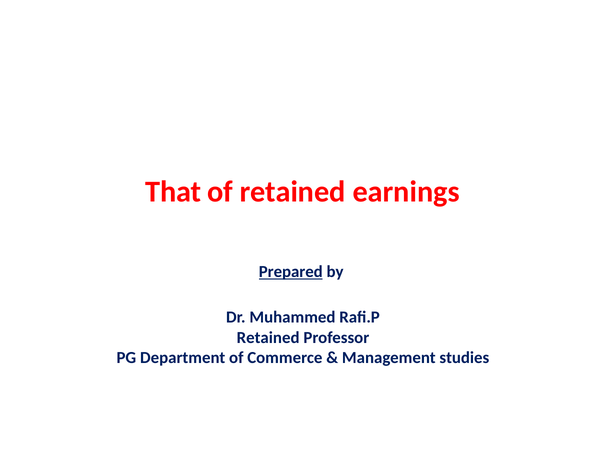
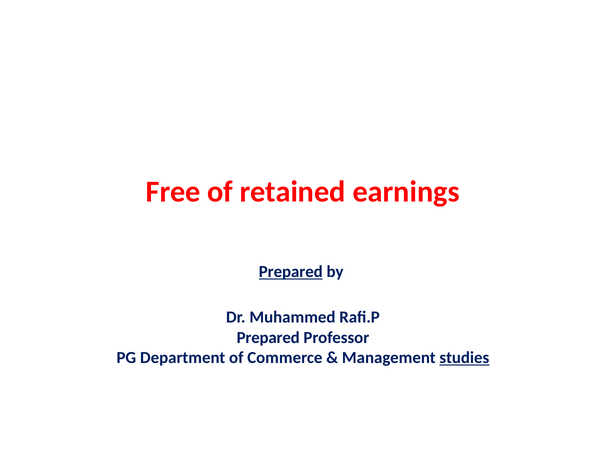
That: That -> Free (173, 192)
Retained: Retained -> Prepared (268, 338)
studies underline: none -> present (464, 358)
